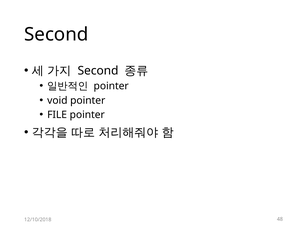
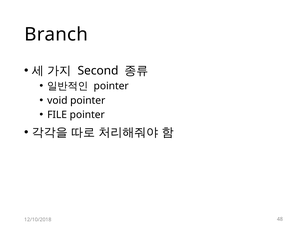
Second: Second -> Branch (56, 34)
